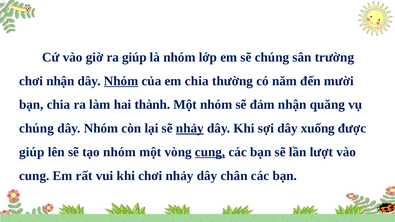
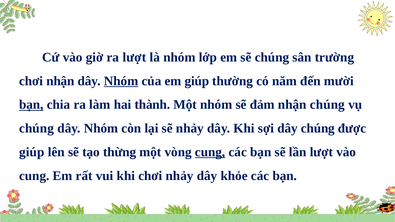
ra giúp: giúp -> lượt (134, 57)
em chia: chia -> giúp (197, 81)
bạn underline: none -> present (31, 105)
nhận quăng: quăng -> chúng (327, 105)
nhảy underline: present -> none (190, 128)
dây xuống: xuống -> chúng (318, 128)
tạo nhóm: nhóm -> thừng (120, 152)
chân: chân -> khỏe (234, 176)
